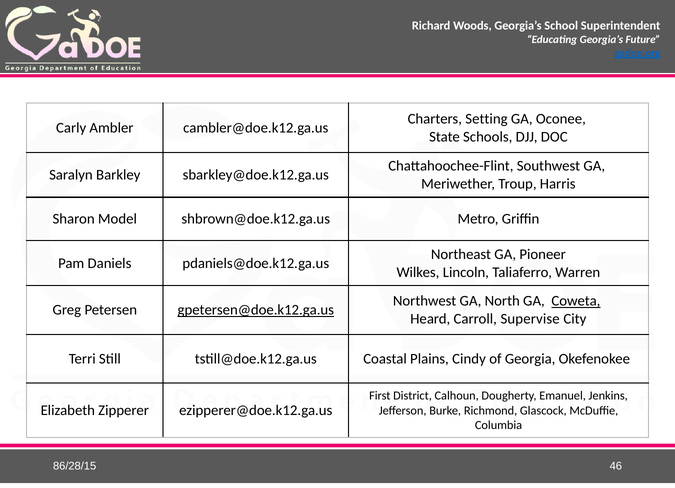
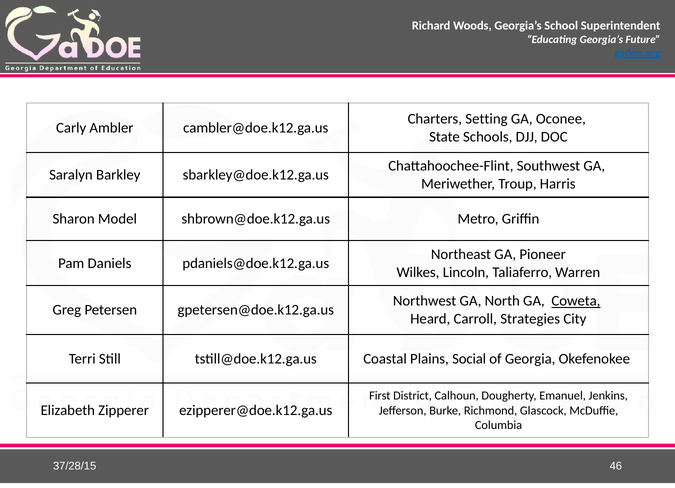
gpetersen@doe.k12.ga.us underline: present -> none (256, 310)
Supervise: Supervise -> Strategies (530, 319)
Cindy: Cindy -> Social (469, 359)
86/28/15: 86/28/15 -> 37/28/15 (75, 466)
